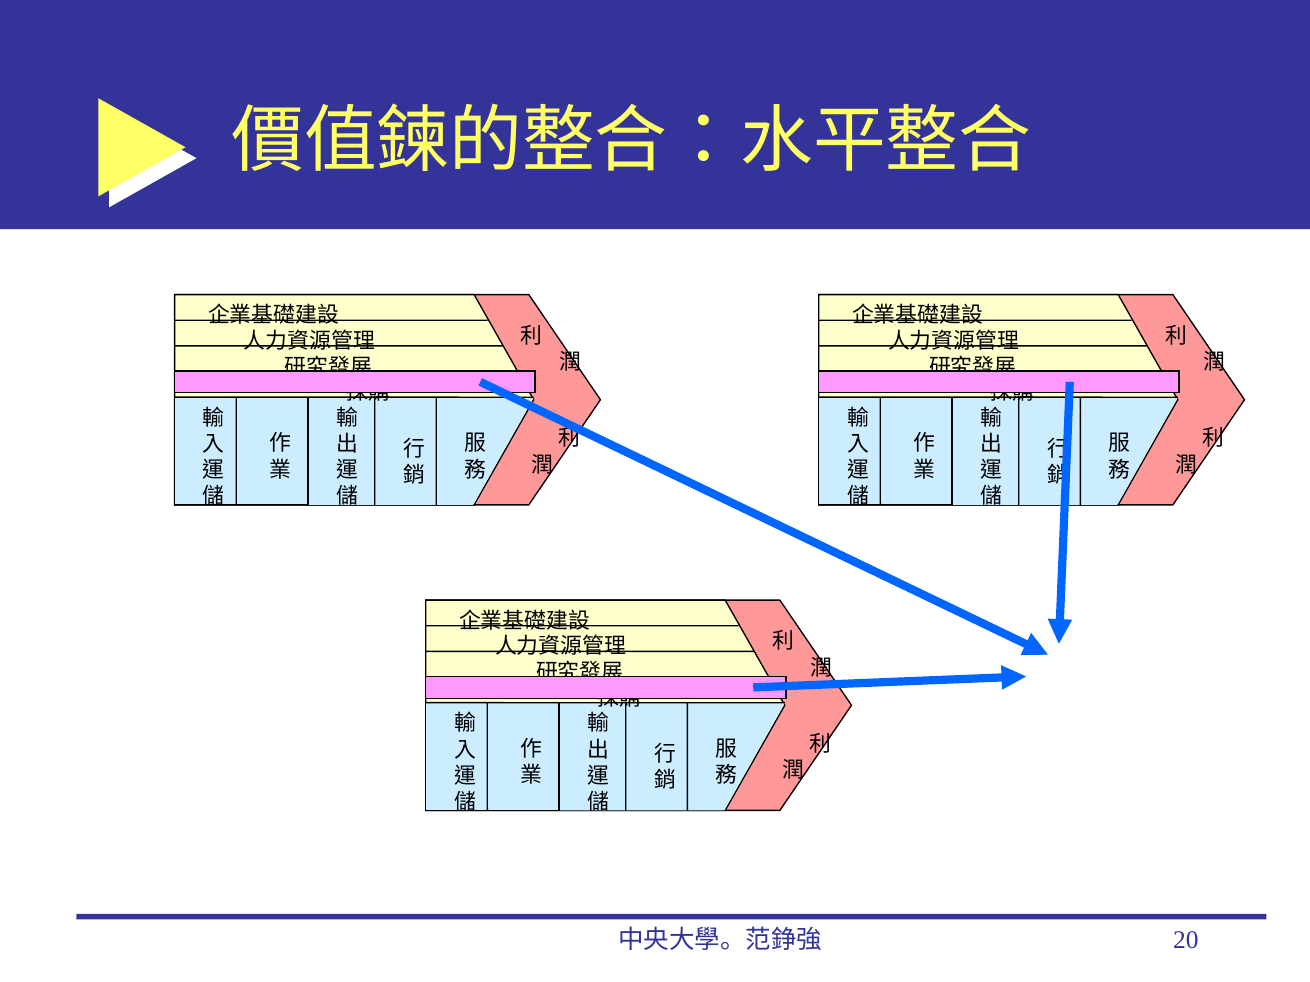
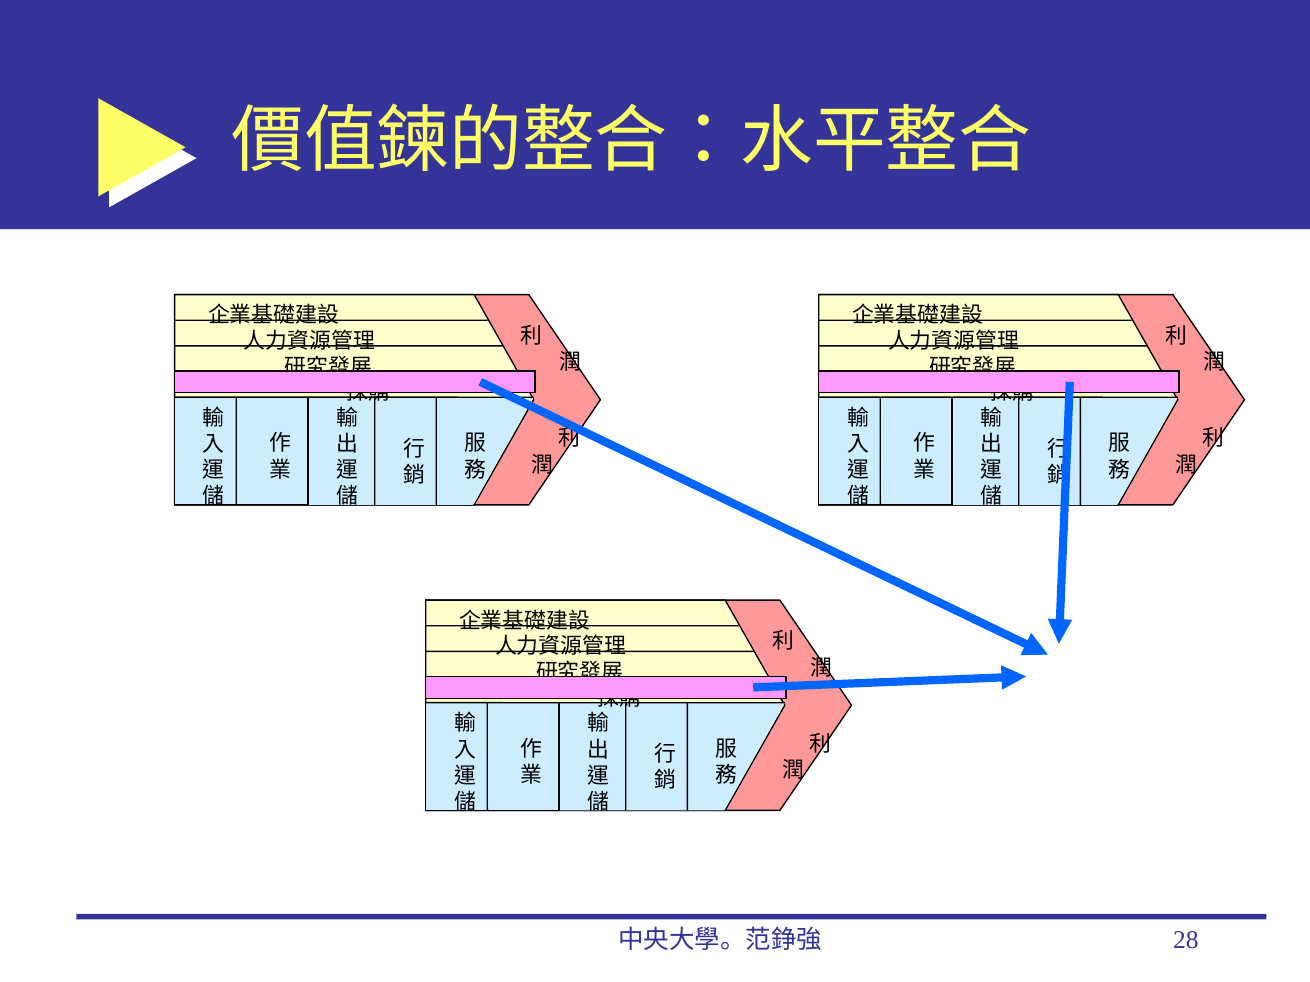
20: 20 -> 28 (1186, 941)
